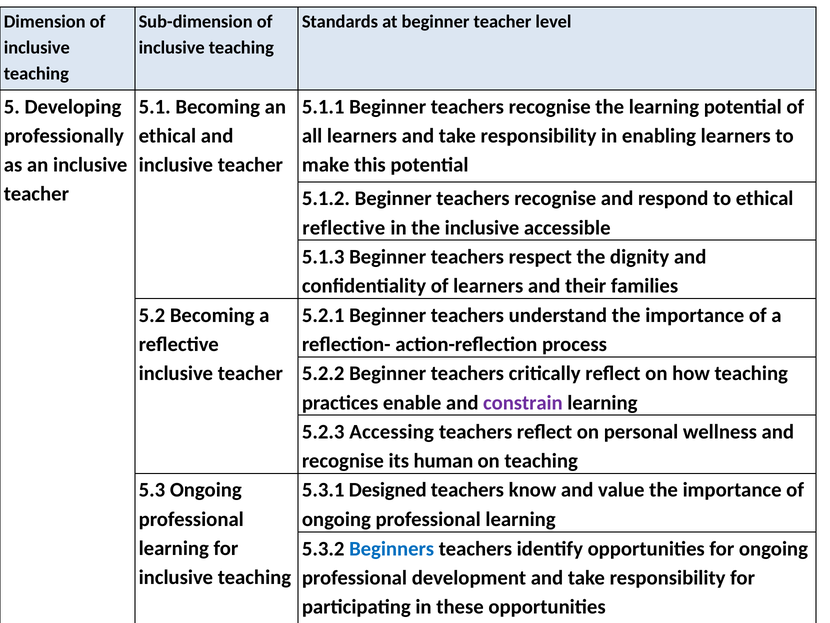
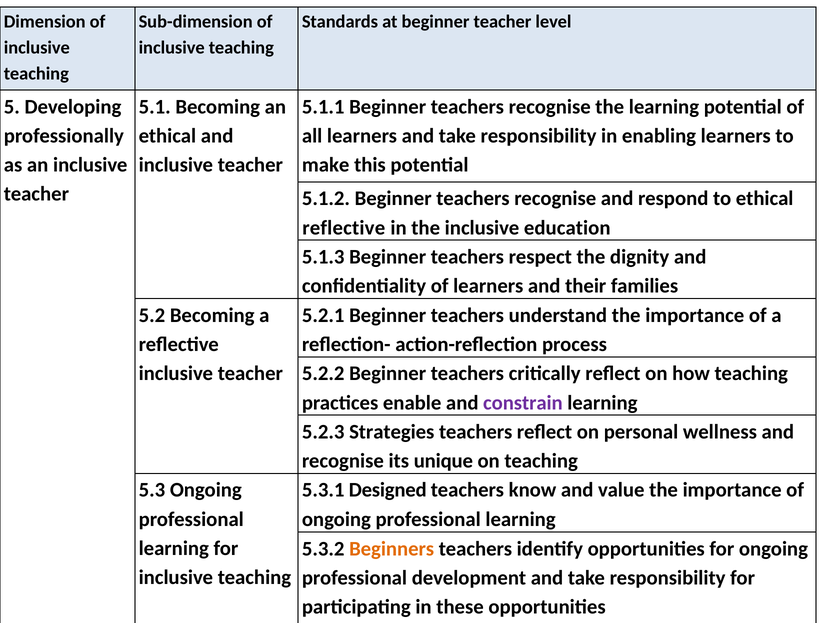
accessible: accessible -> education (567, 228)
Accessing: Accessing -> Strategies (392, 431)
human: human -> unique (443, 461)
Beginners colour: blue -> orange (392, 548)
